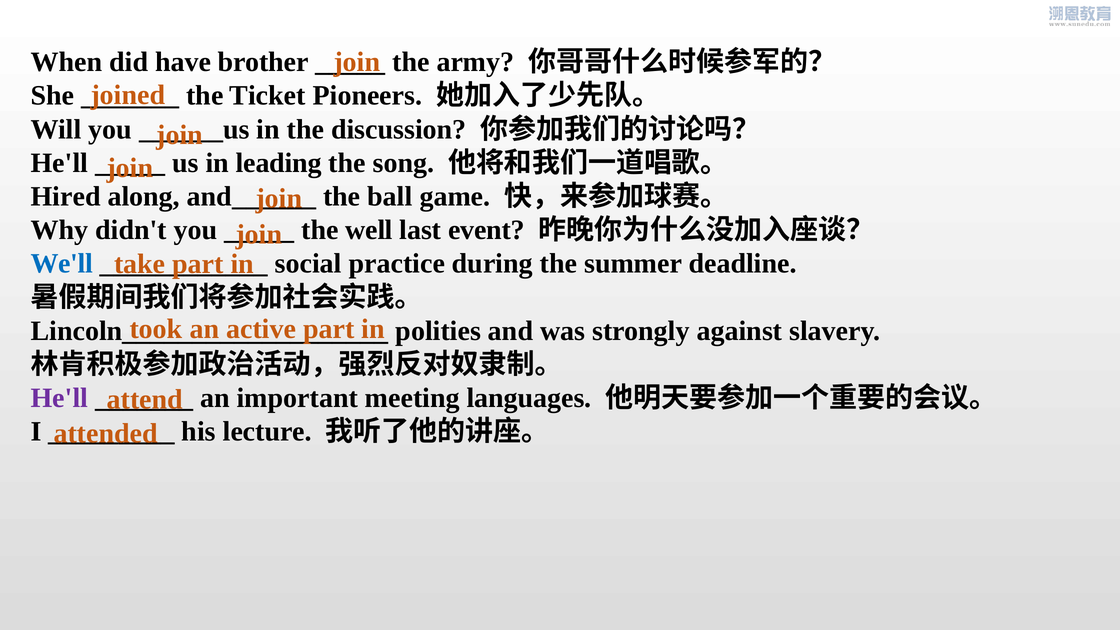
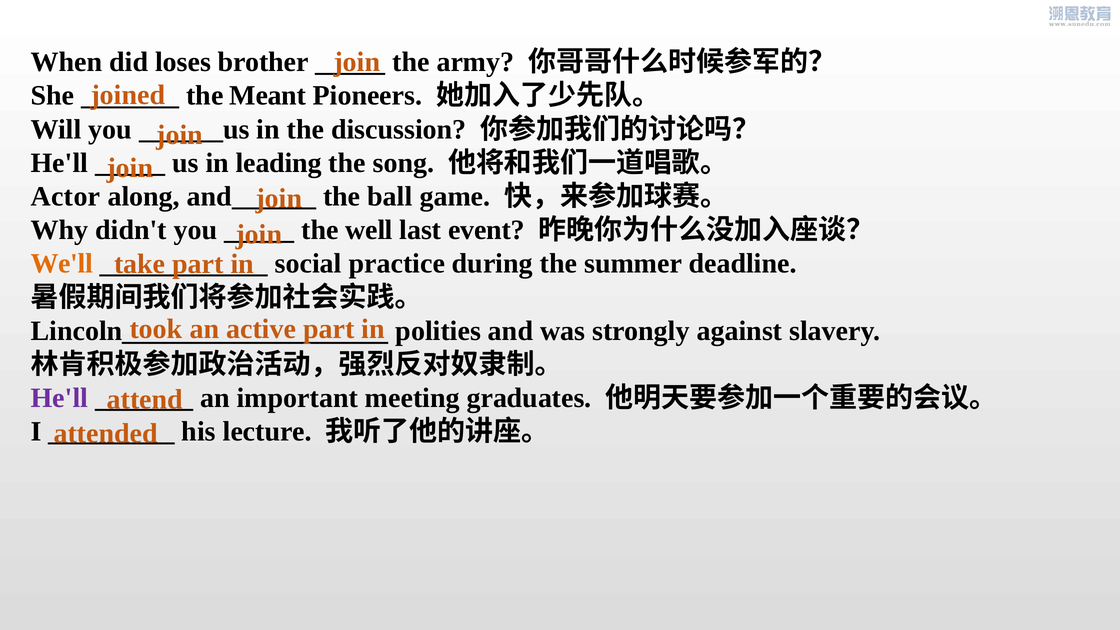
have: have -> loses (183, 62)
Ticket: Ticket -> Meant (268, 96)
Hired: Hired -> Actor (66, 196)
We'll colour: blue -> orange (62, 264)
languages: languages -> graduates (529, 398)
